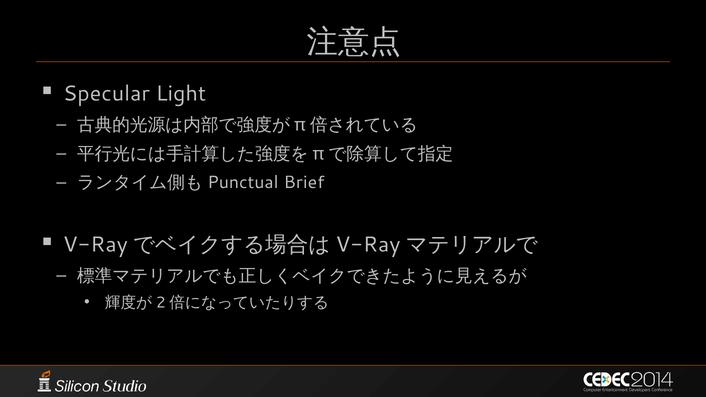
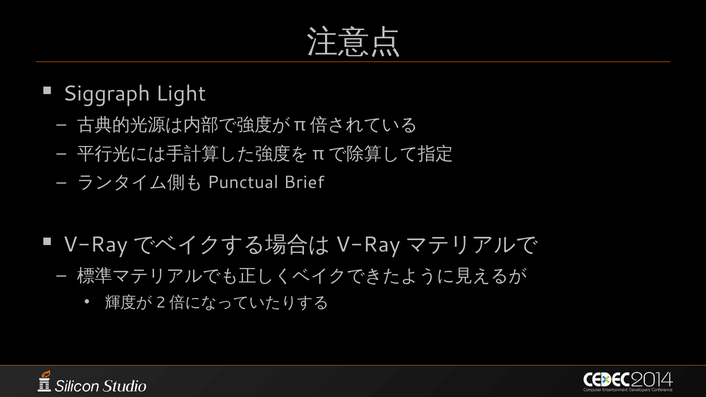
Specular: Specular -> Siggraph (107, 94)
